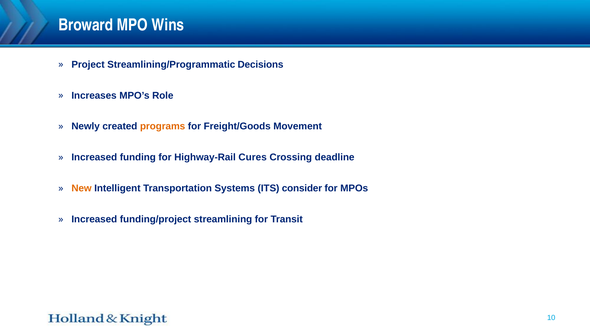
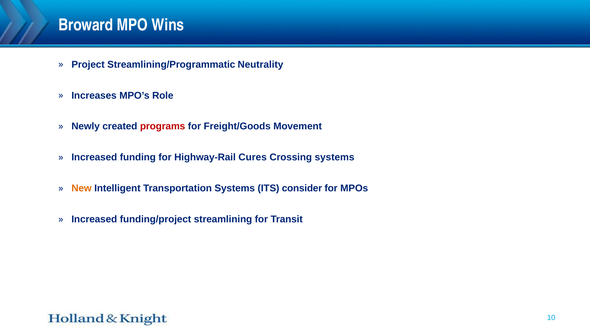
Decisions: Decisions -> Neutrality (260, 64)
programs colour: orange -> red (163, 126)
Crossing deadline: deadline -> systems (335, 157)
